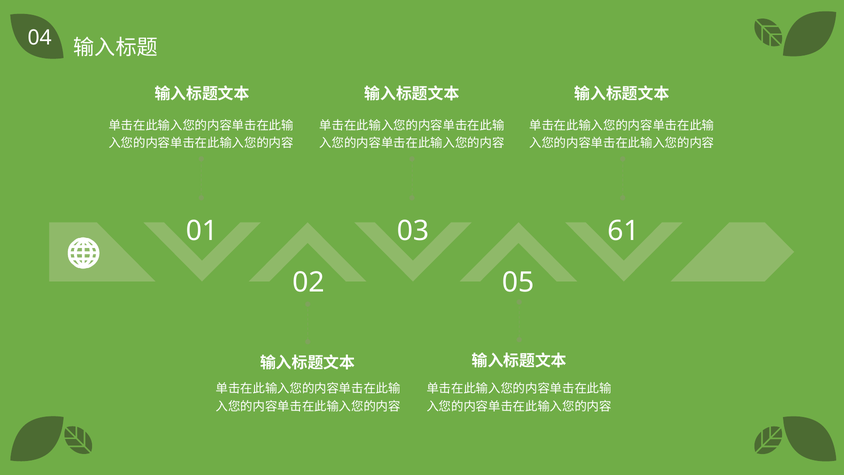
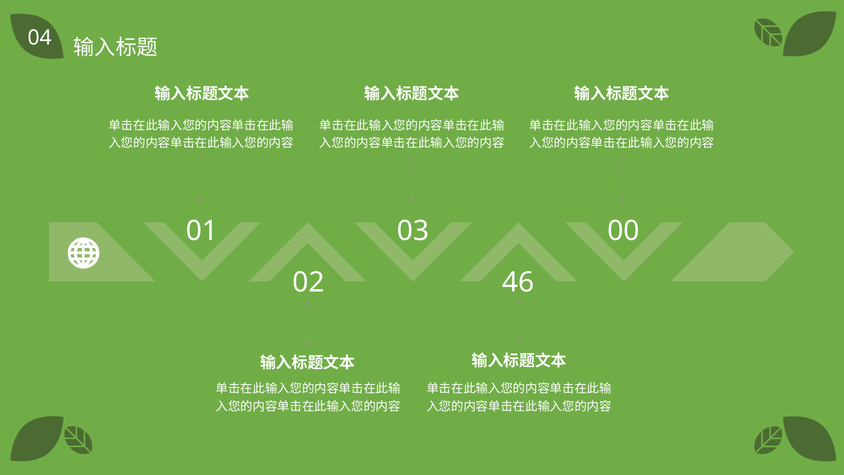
61: 61 -> 00 (623, 231)
05: 05 -> 46 (518, 283)
